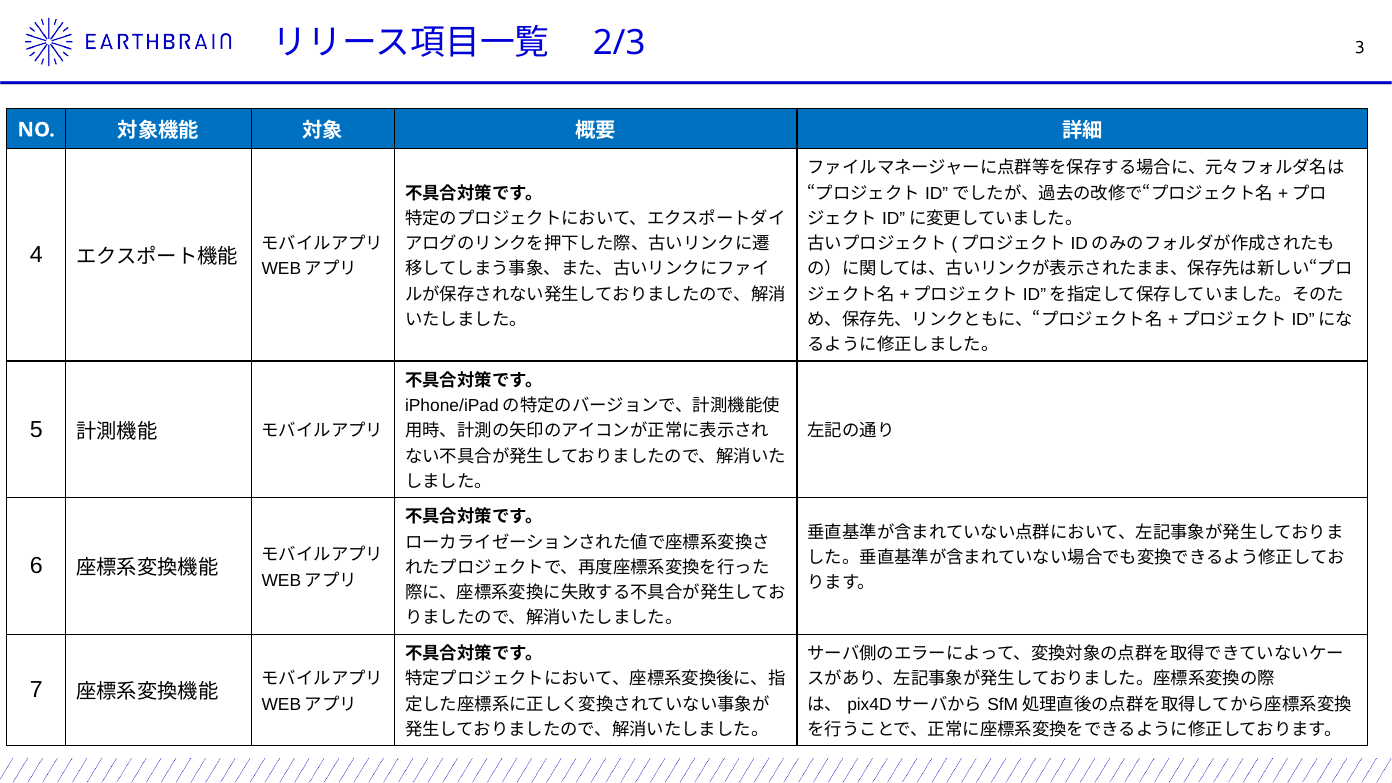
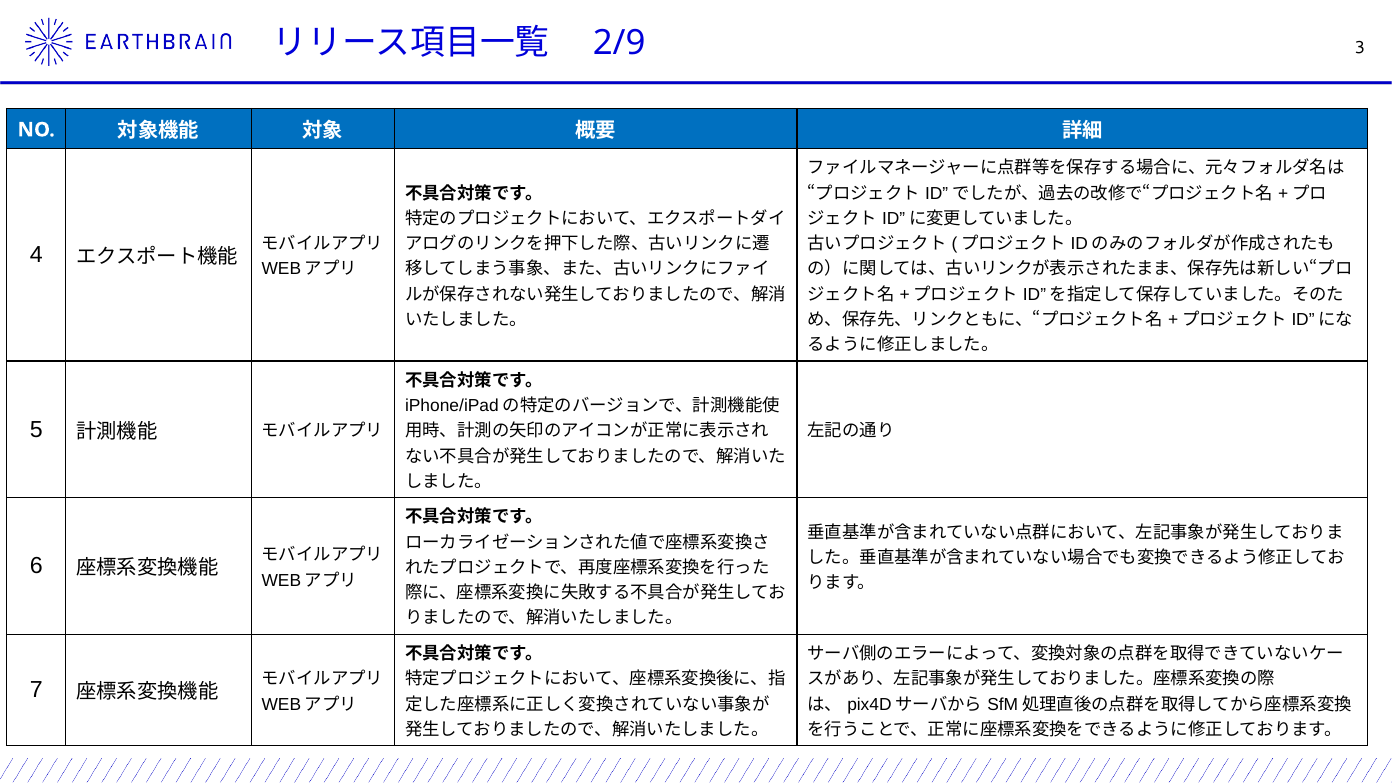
2/3: 2/3 -> 2/9 (619, 43)
